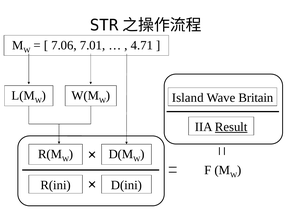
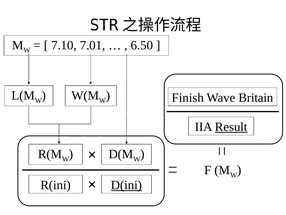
7.06: 7.06 -> 7.10 (64, 45)
4.71: 4.71 -> 6.50 (142, 45)
Island: Island -> Finish (188, 97)
D(ini underline: none -> present (127, 185)
